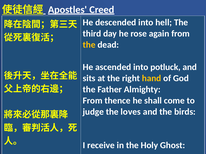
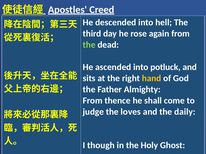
the colour: yellow -> light green (89, 45)
birds: birds -> daily (185, 112)
receive: receive -> though (101, 146)
